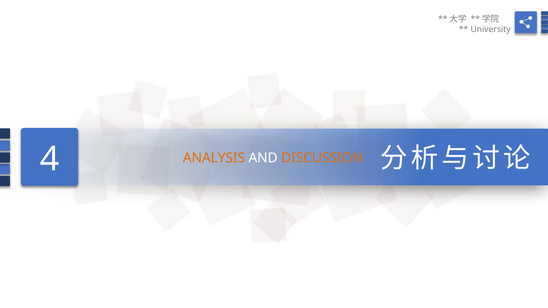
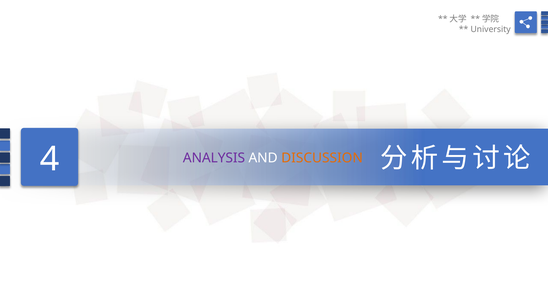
ANALYSIS colour: orange -> purple (214, 158)
